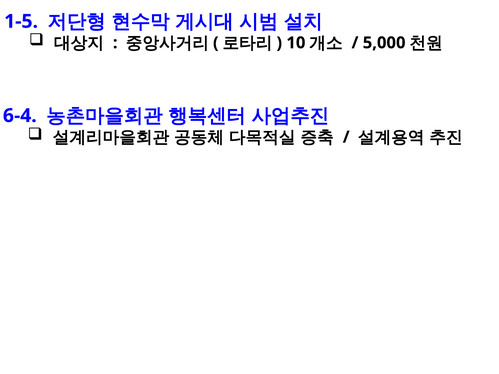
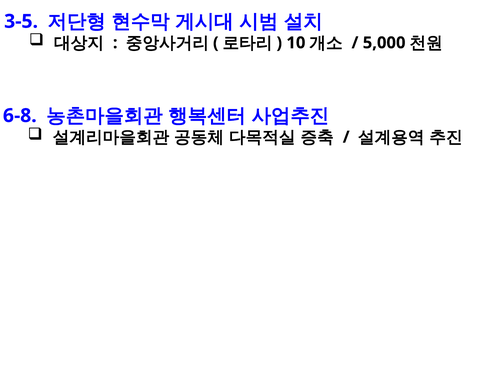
1-5: 1-5 -> 3-5 (21, 21)
6-4: 6-4 -> 6-8 (20, 116)
